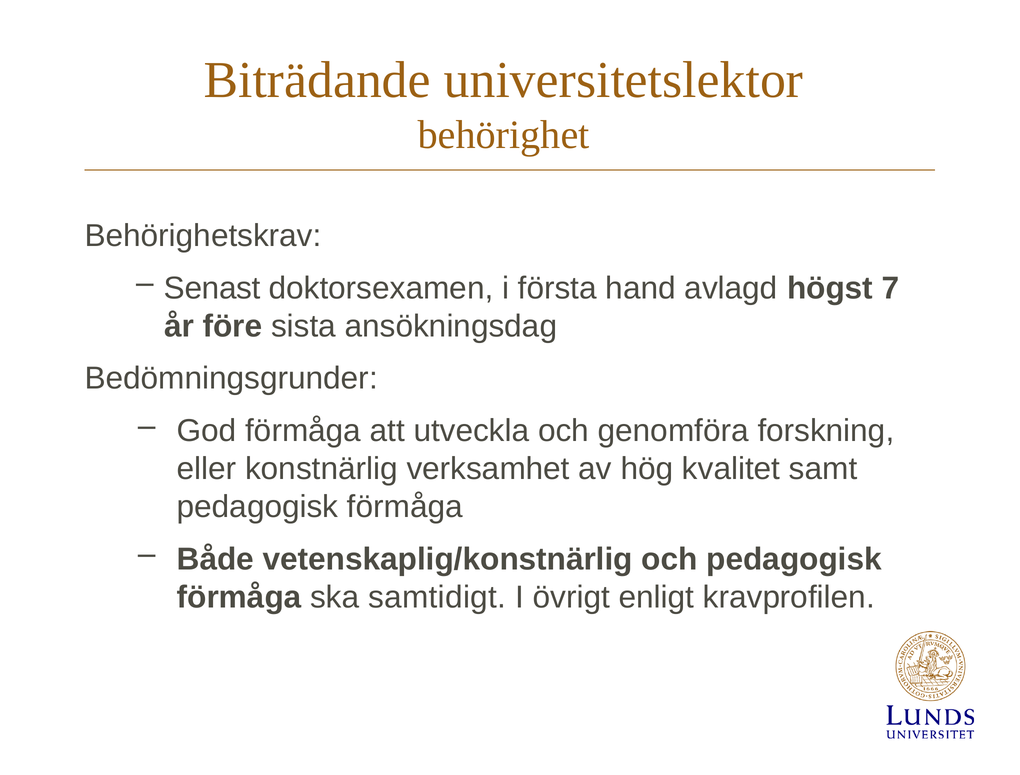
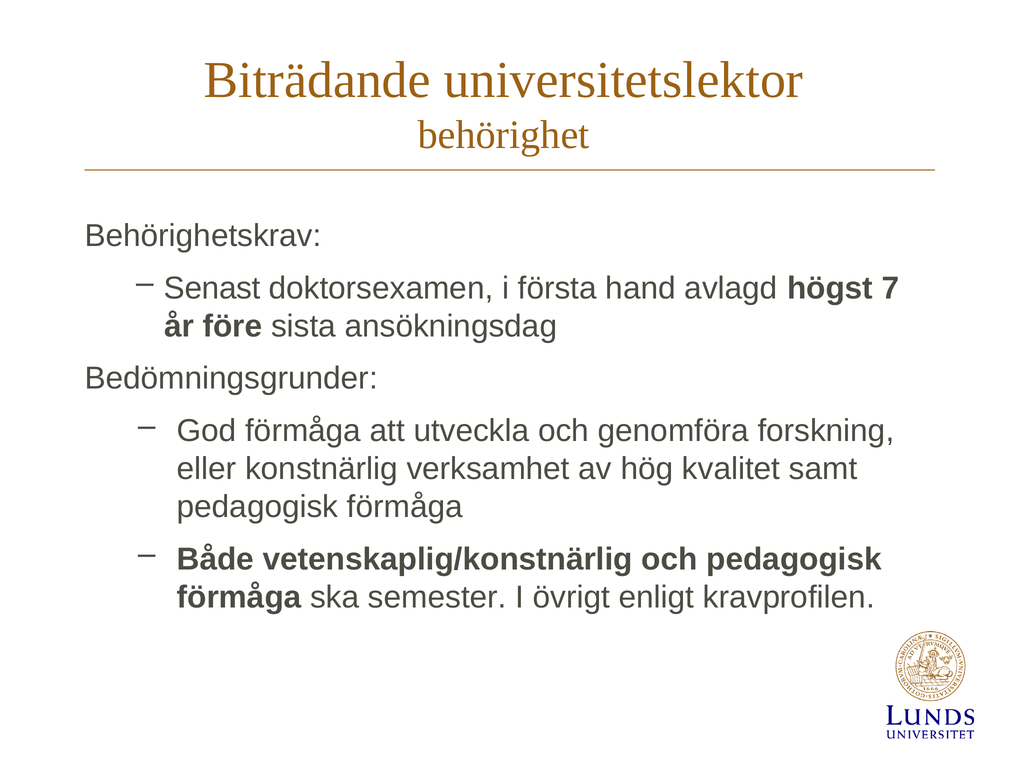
samtidigt: samtidigt -> semester (437, 597)
